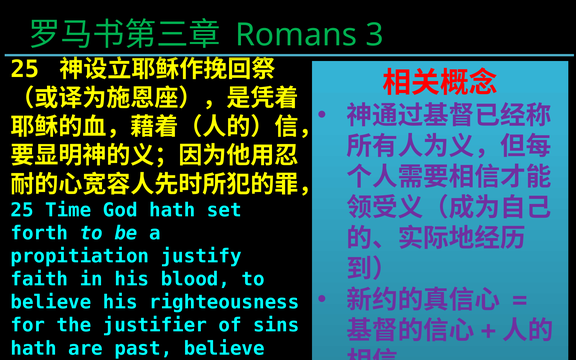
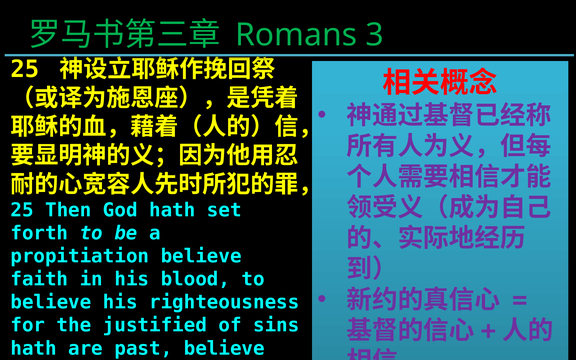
Time: Time -> Then (68, 210)
propitiation justify: justify -> believe (201, 256)
justifier: justifier -> justified (155, 325)
